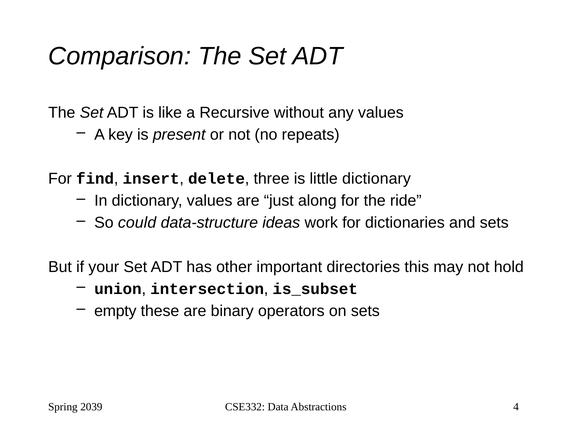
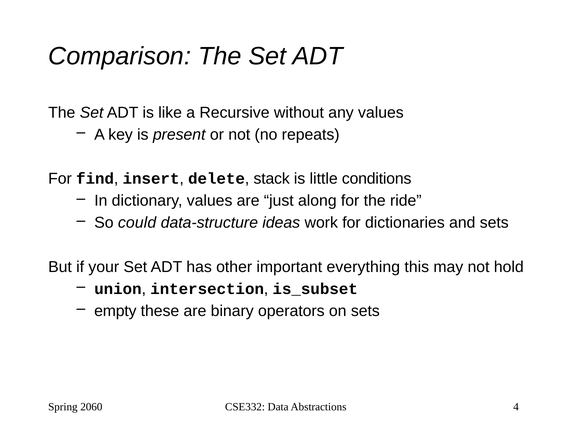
three: three -> stack (272, 179)
little dictionary: dictionary -> conditions (377, 179)
directories: directories -> everything (363, 267)
2039: 2039 -> 2060 (91, 407)
